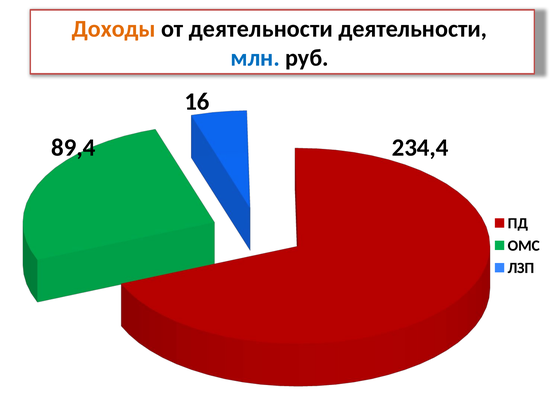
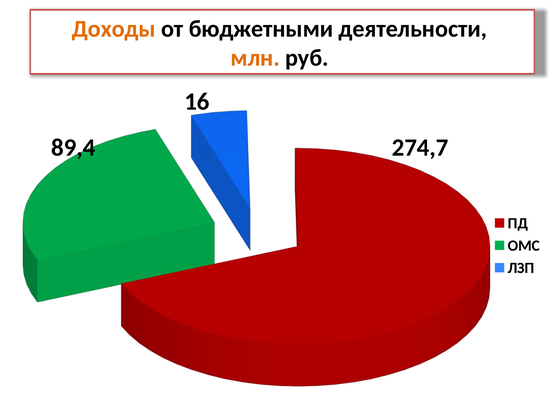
от деятельности: деятельности -> бюджетными (261, 29)
млн colour: blue -> orange (255, 58)
234,4: 234,4 -> 274,7 (420, 148)
